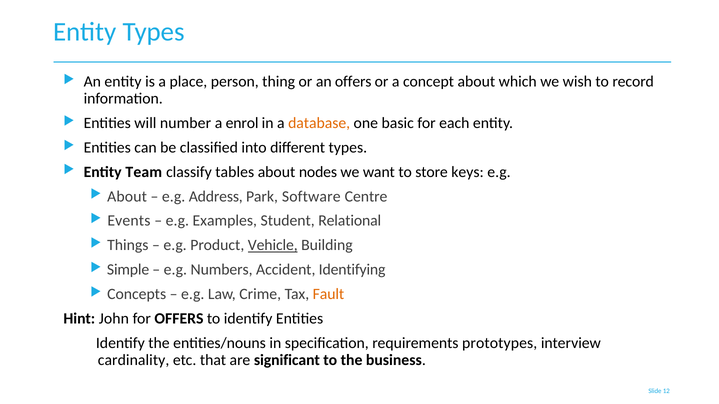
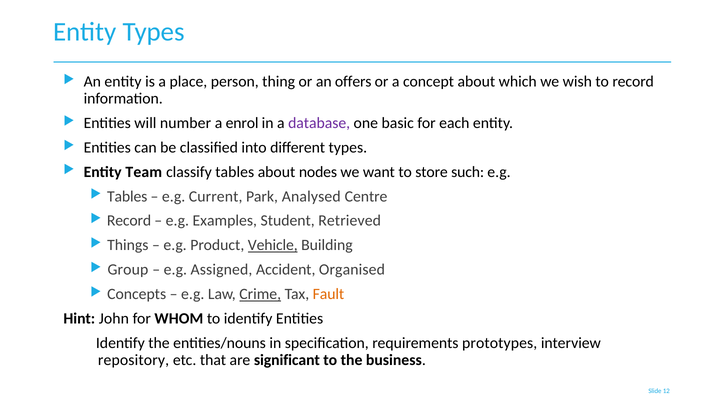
database colour: orange -> purple (319, 123)
keys: keys -> such (468, 172)
About: About -> Tables (127, 197)
Address: Address -> Current (216, 197)
Software: Software -> Analysed (311, 197)
Events: Events -> Record (129, 221)
Relational: Relational -> Retrieved (350, 221)
Simple: Simple -> Group (128, 270)
Numbers: Numbers -> Assigned (221, 270)
Identifying: Identifying -> Organised (352, 270)
Crime underline: none -> present (260, 294)
for OFFERS: OFFERS -> WHOM (179, 319)
cardinality: cardinality -> repository (134, 360)
